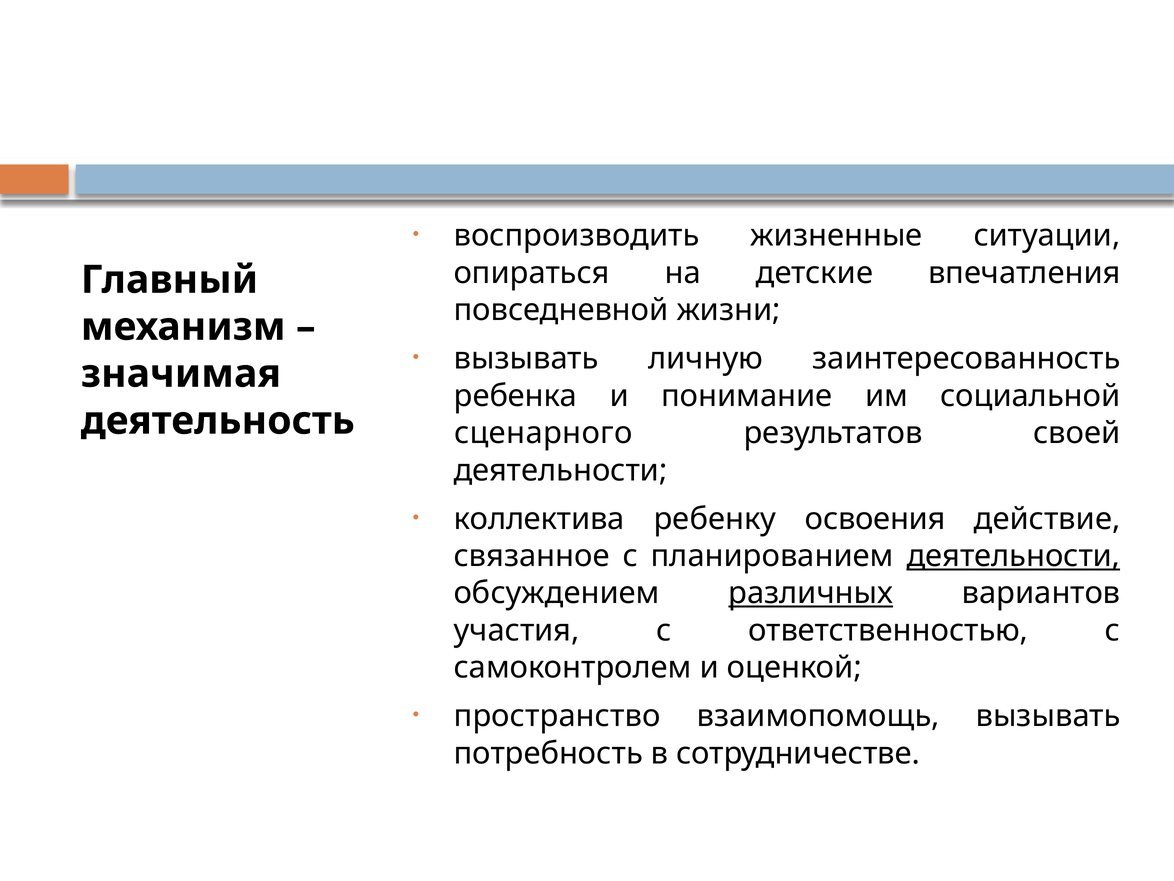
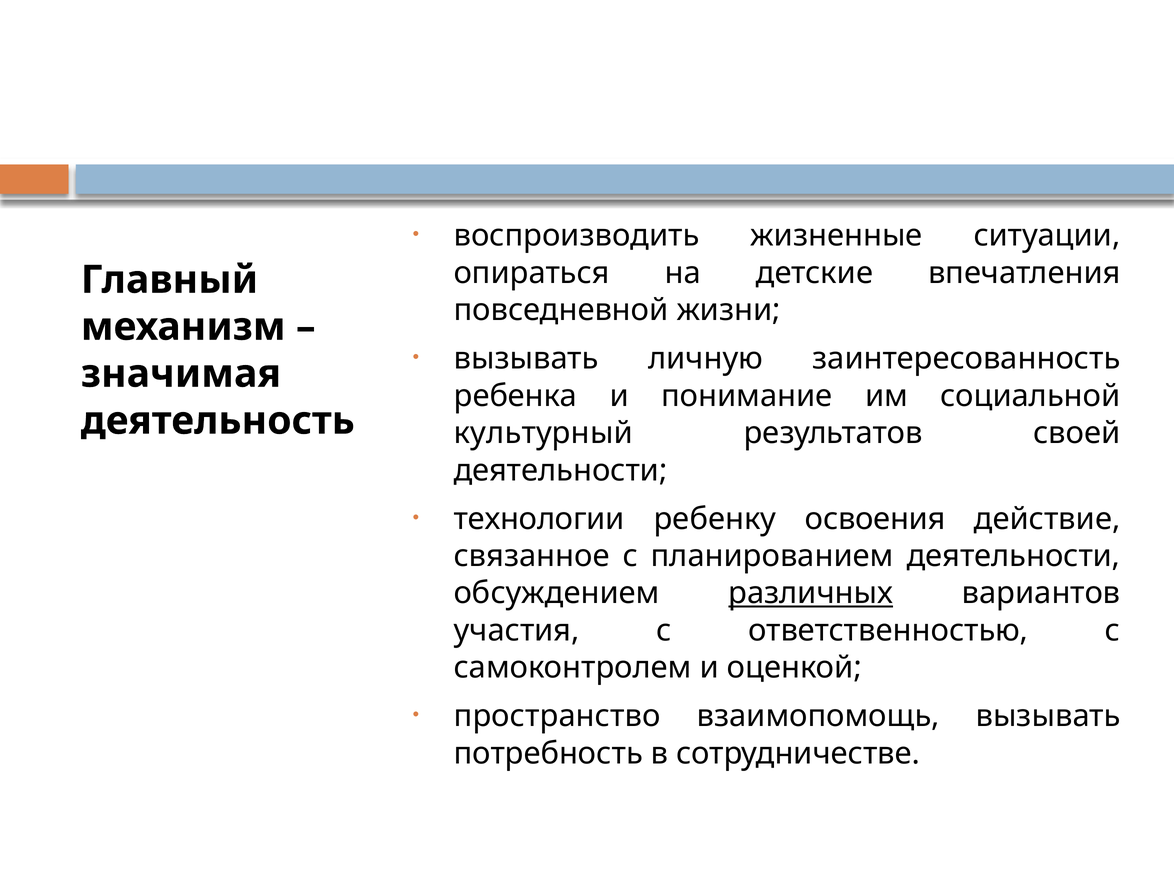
сценарного: сценарного -> культурный (543, 433)
коллектива: коллектива -> технологии (539, 519)
деятельности underline: present -> none (1013, 556)
